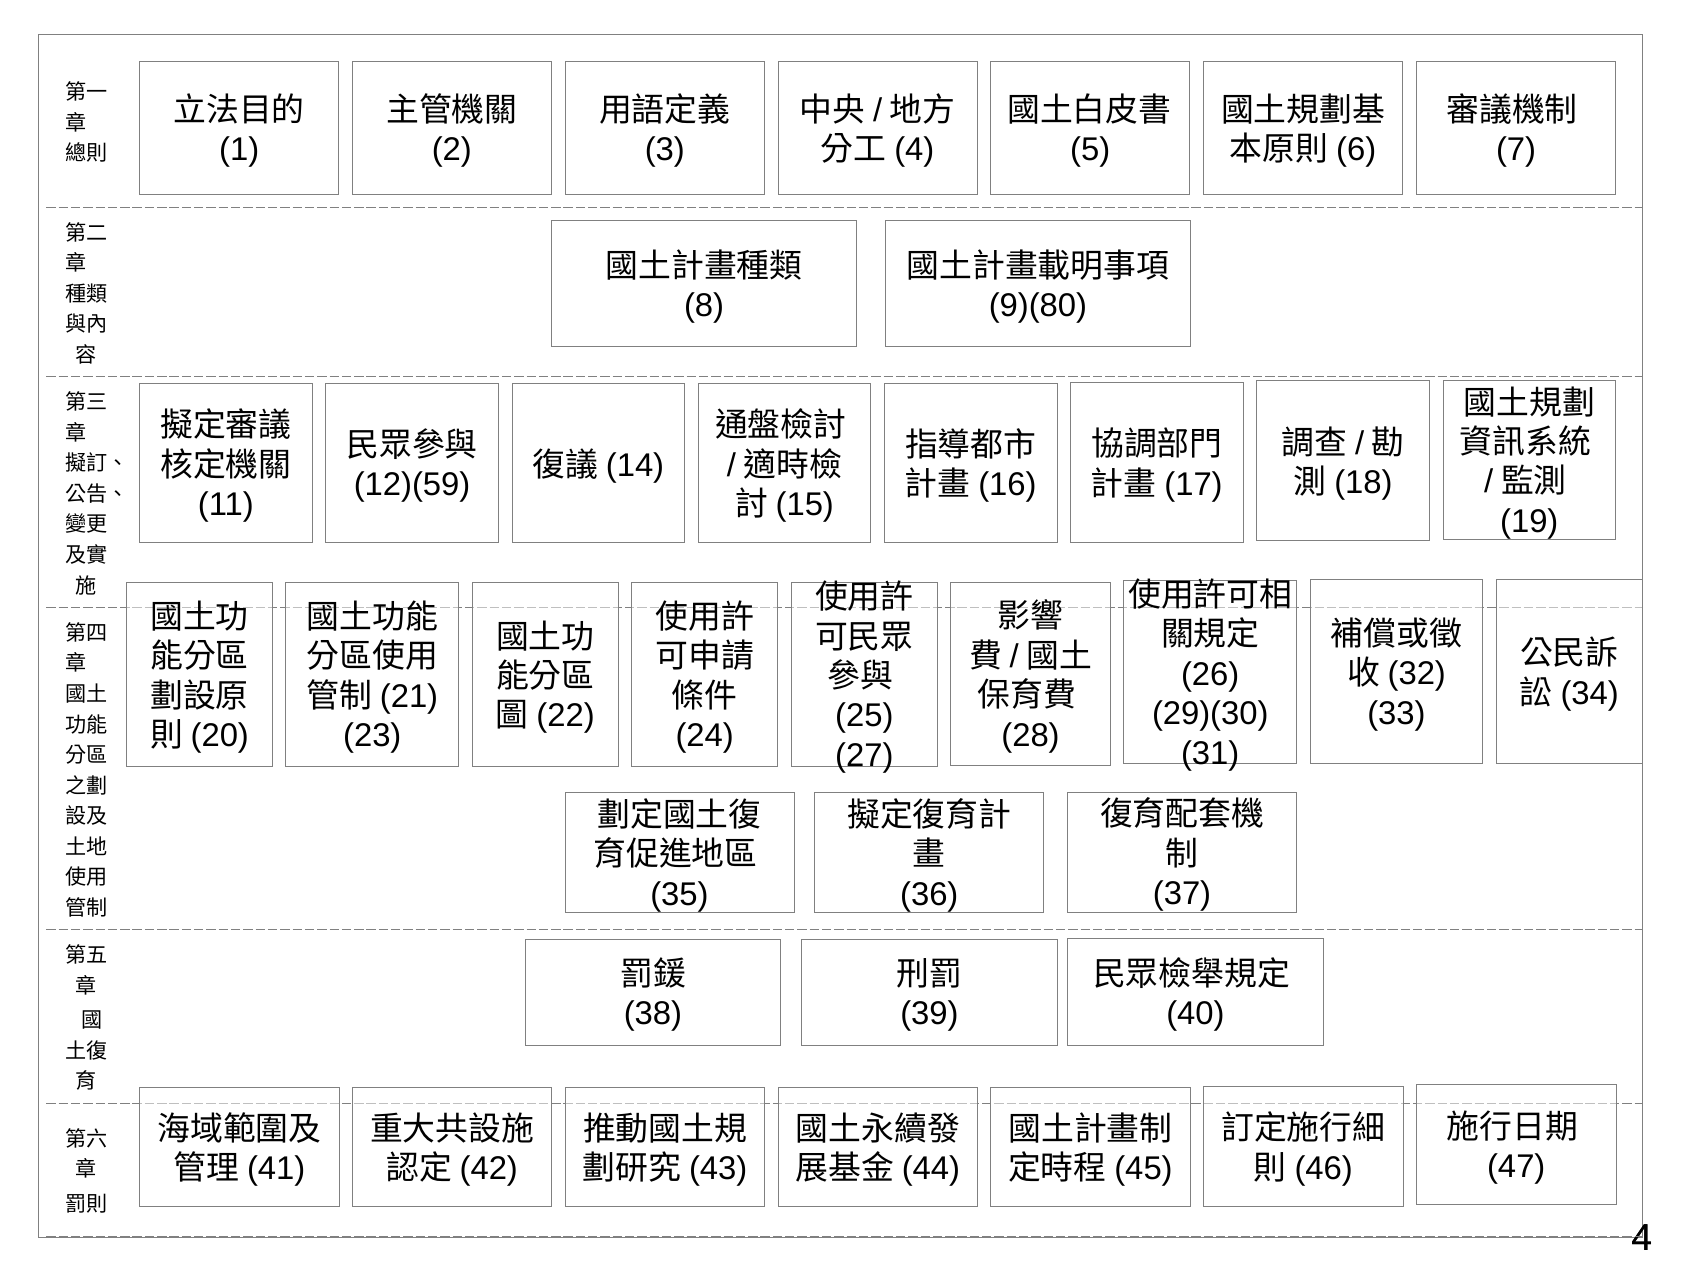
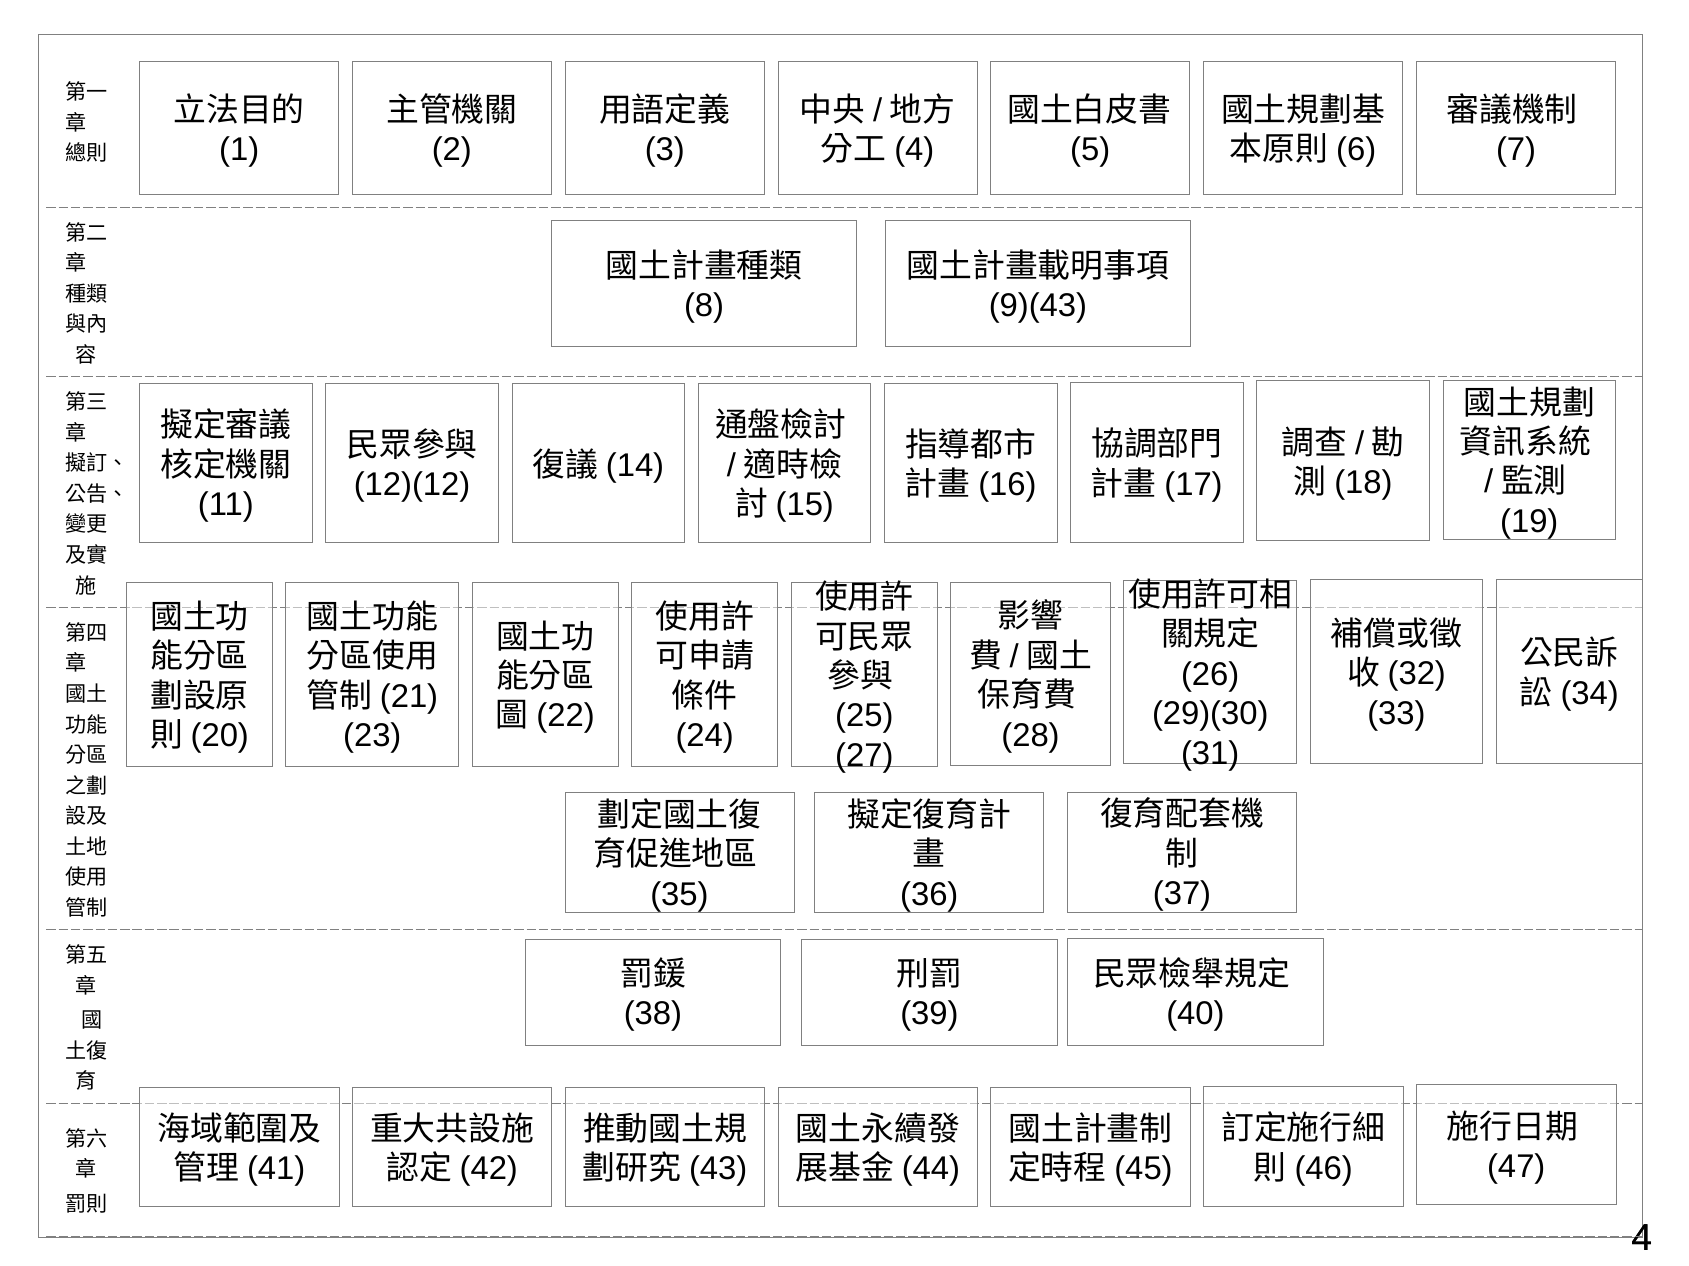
9)(80: 9)(80 -> 9)(43 (1038, 306)
12)(59: 12)(59 -> 12)(12 (412, 485)
